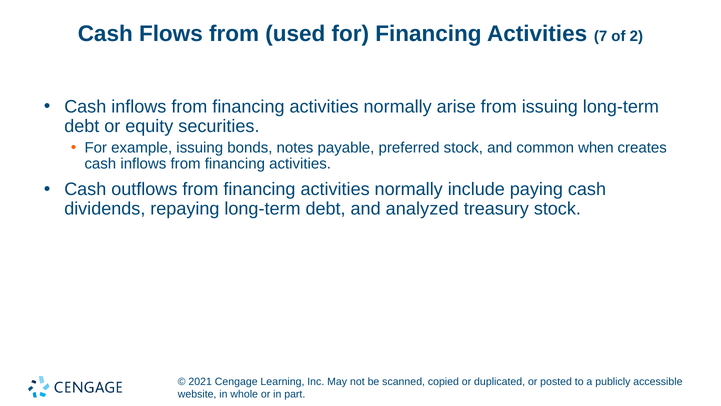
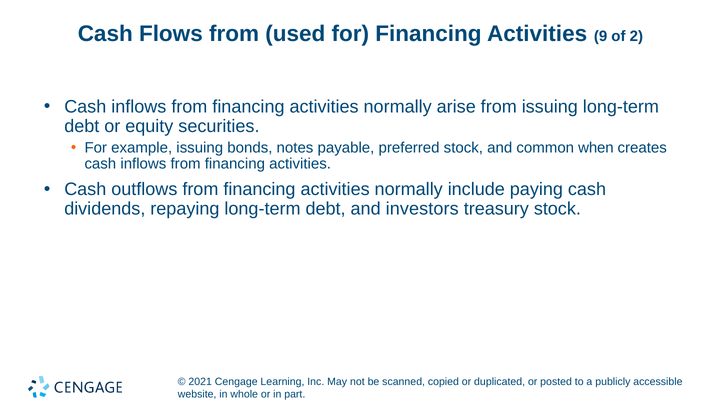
7: 7 -> 9 (601, 36)
analyzed: analyzed -> investors (422, 209)
